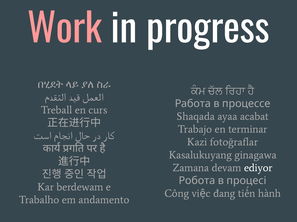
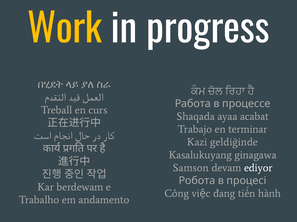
Work colour: pink -> yellow (65, 30)
fotoğraflar: fotoğraflar -> geldiğinde (234, 143)
Zamana: Zamana -> Samson (191, 168)
